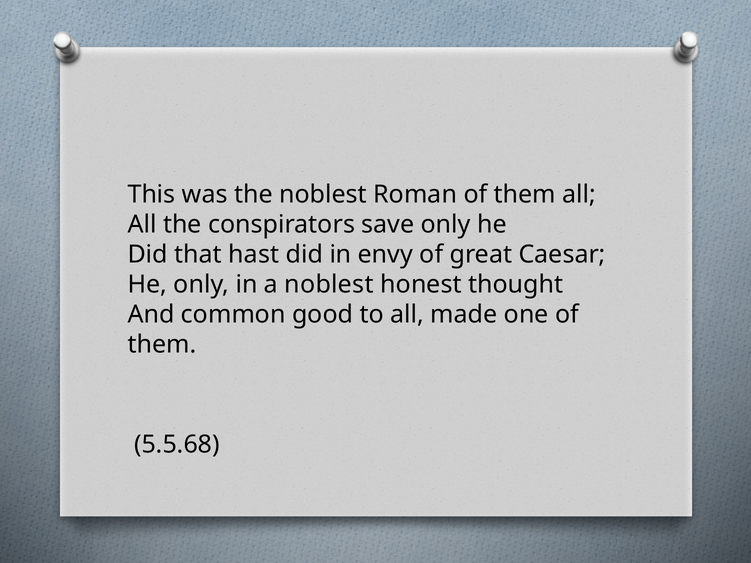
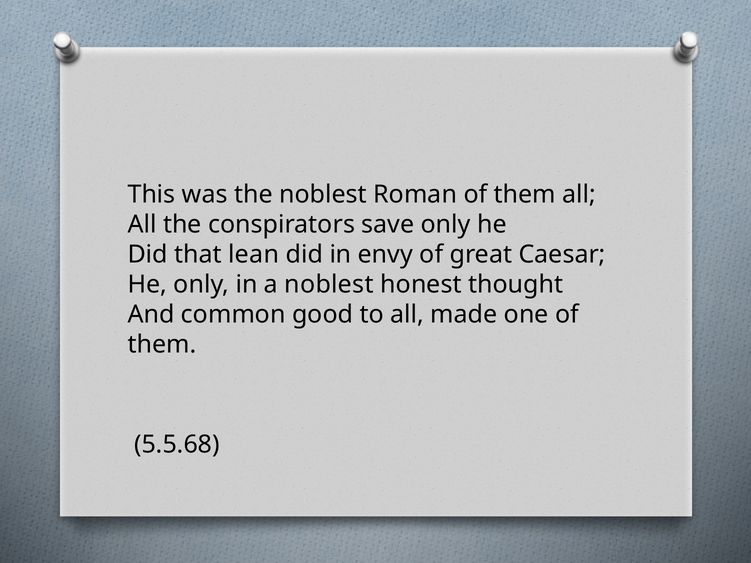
hast: hast -> lean (254, 255)
